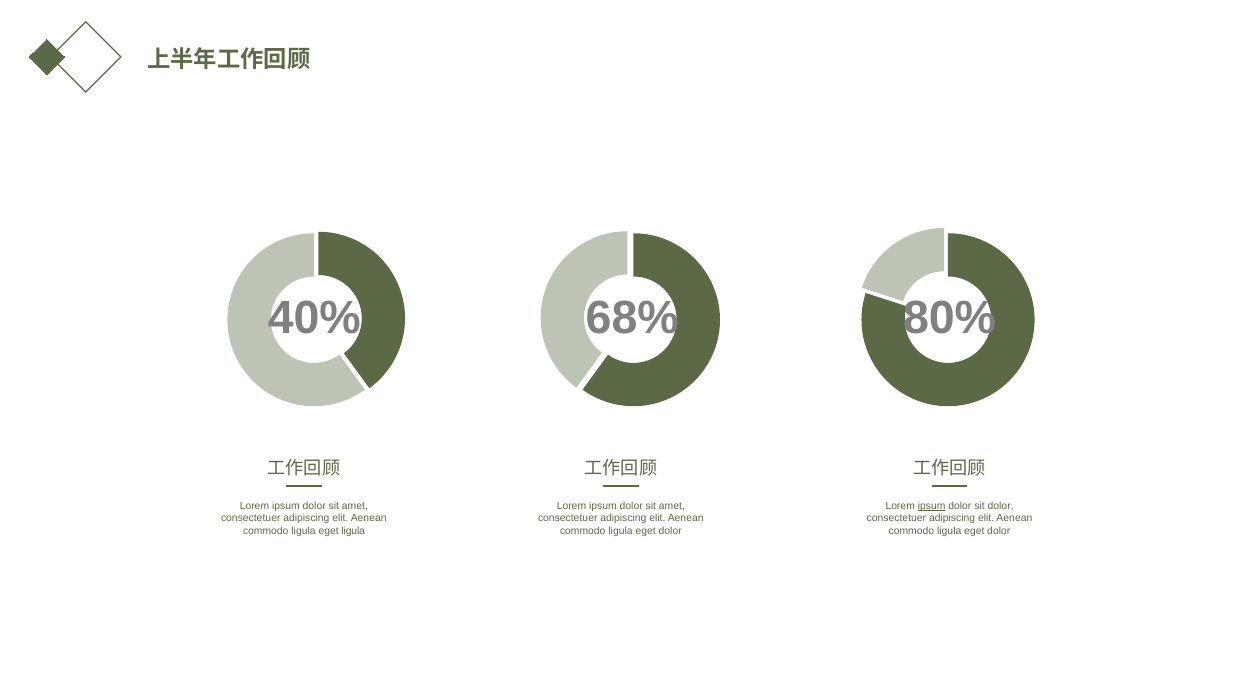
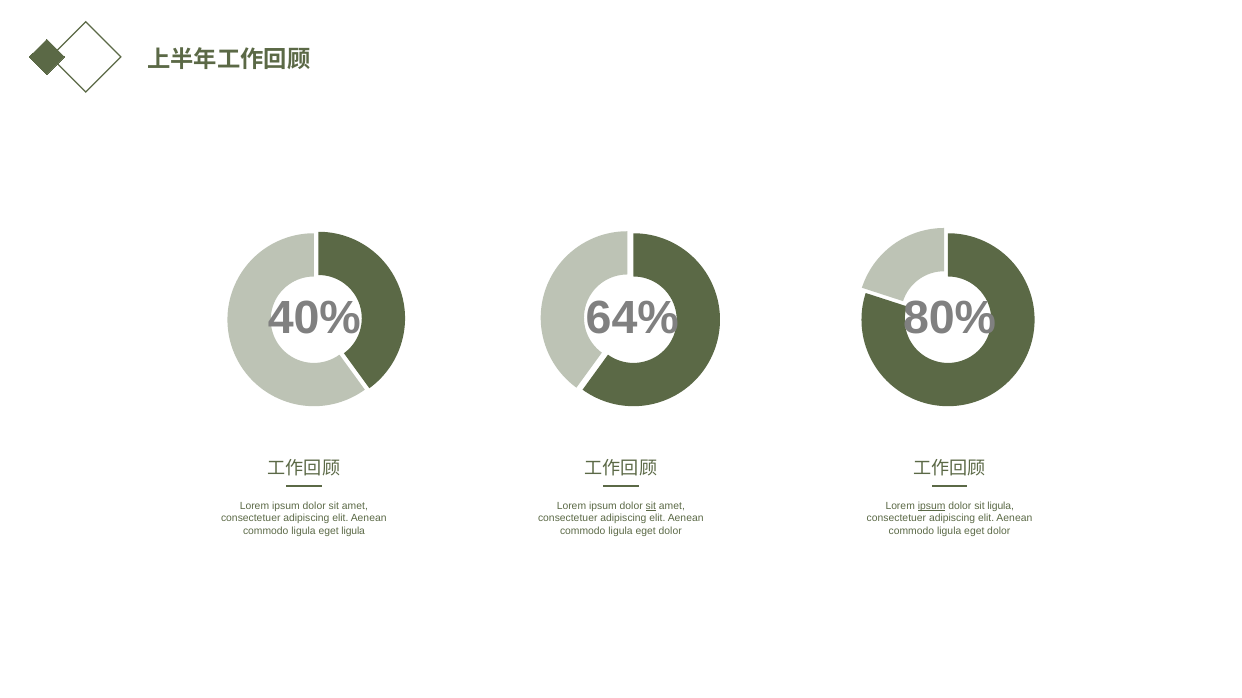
68%: 68% -> 64% (632, 319)
sit underline: none -> present (651, 506)
sit dolor: dolor -> ligula (1001, 506)
